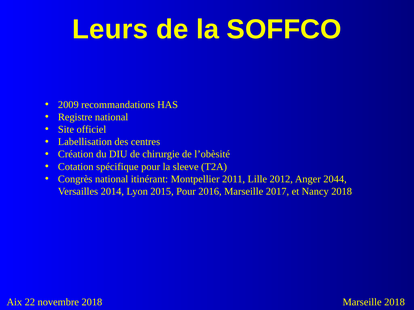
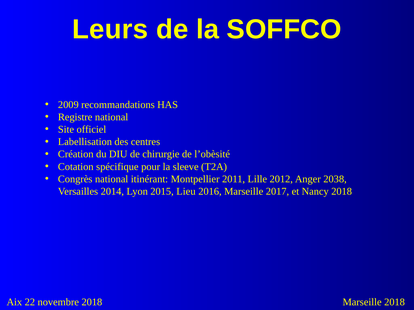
2044: 2044 -> 2038 (335, 179)
2015 Pour: Pour -> Lieu (186, 192)
